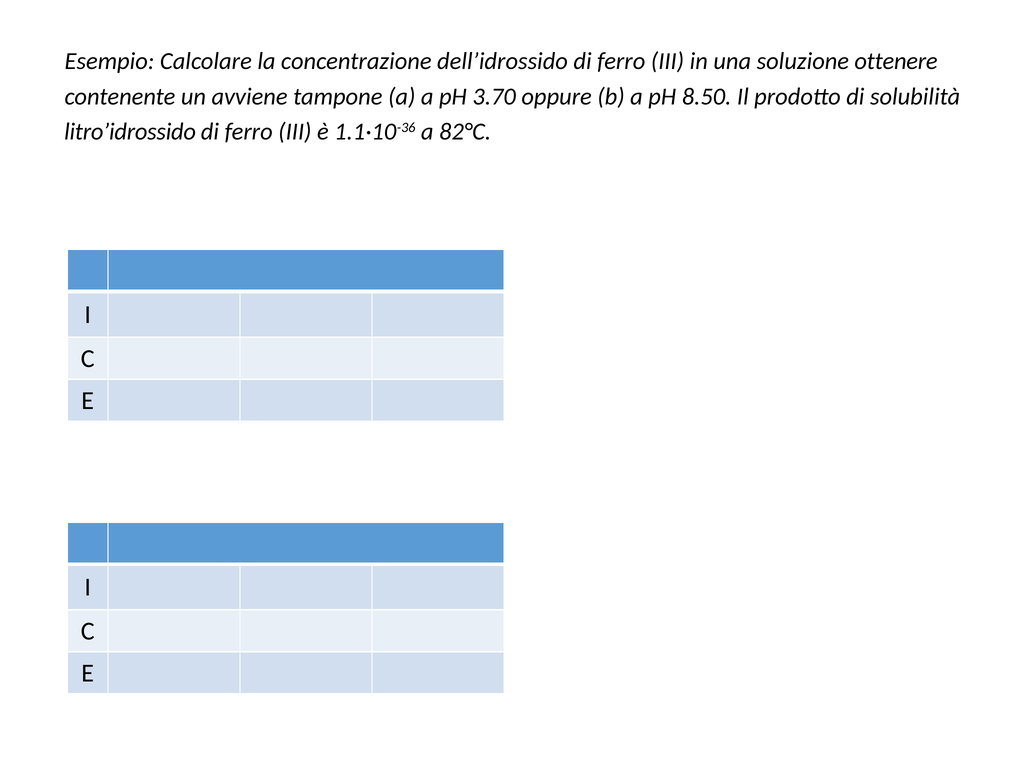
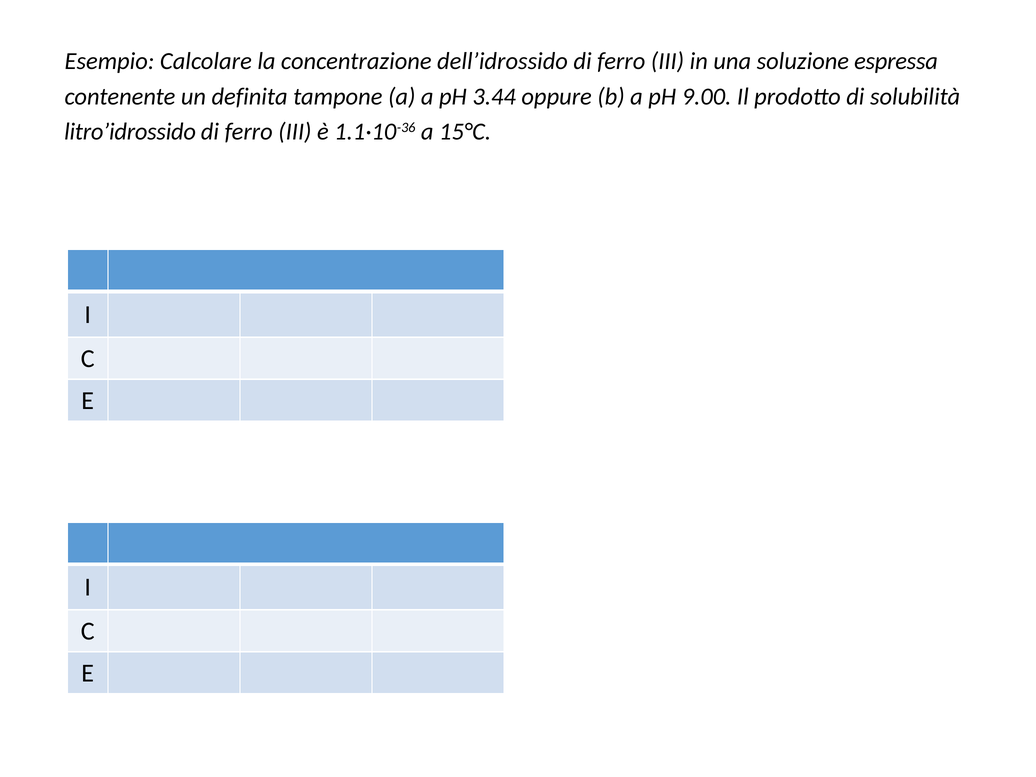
ottenere: ottenere -> espressa (896, 61)
avviene: avviene -> definita (250, 97)
3.70: 3.70 -> 3.44 (494, 97)
8.50: 8.50 -> 9.00 (707, 97)
82°C: 82°C -> 15°C (465, 132)
